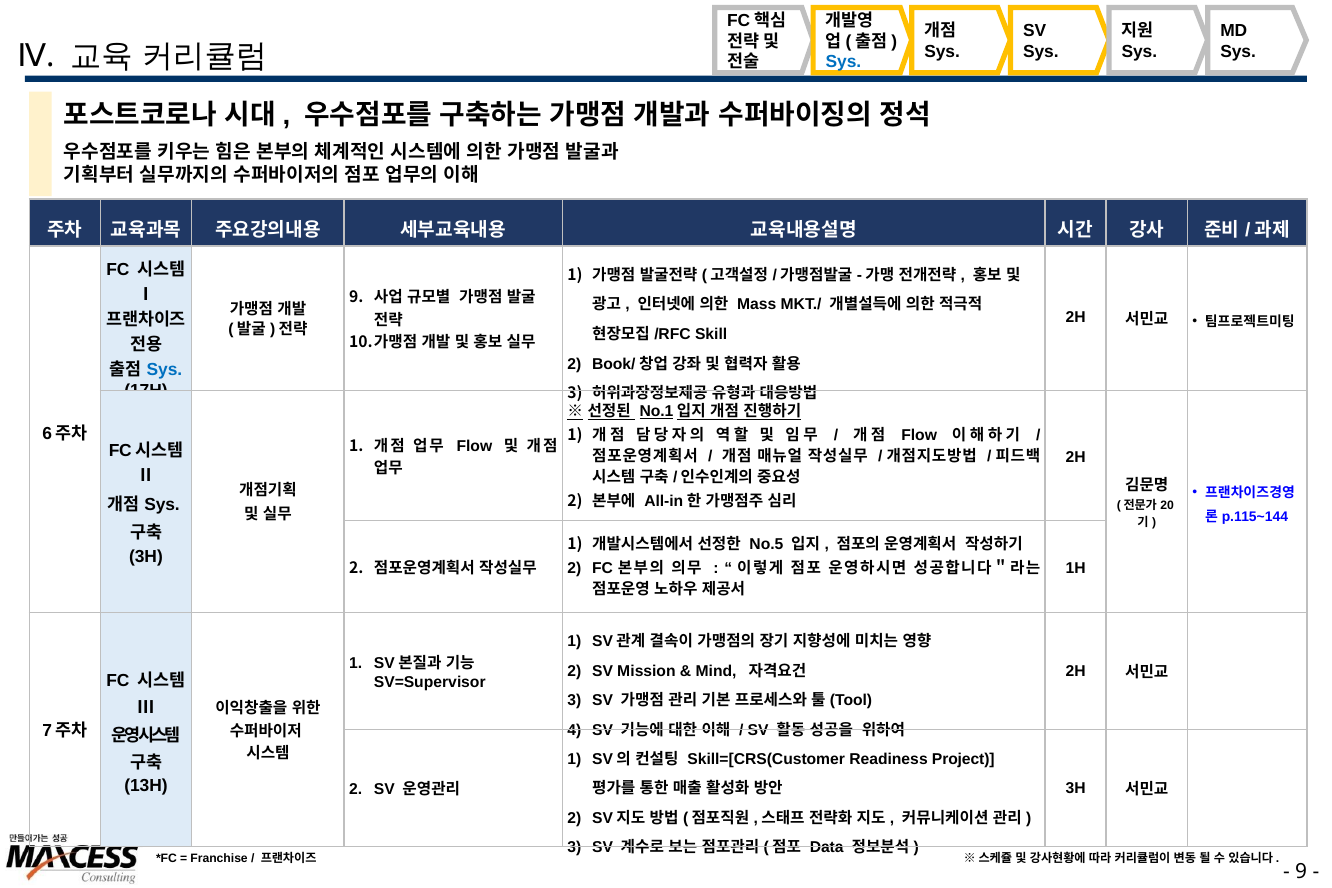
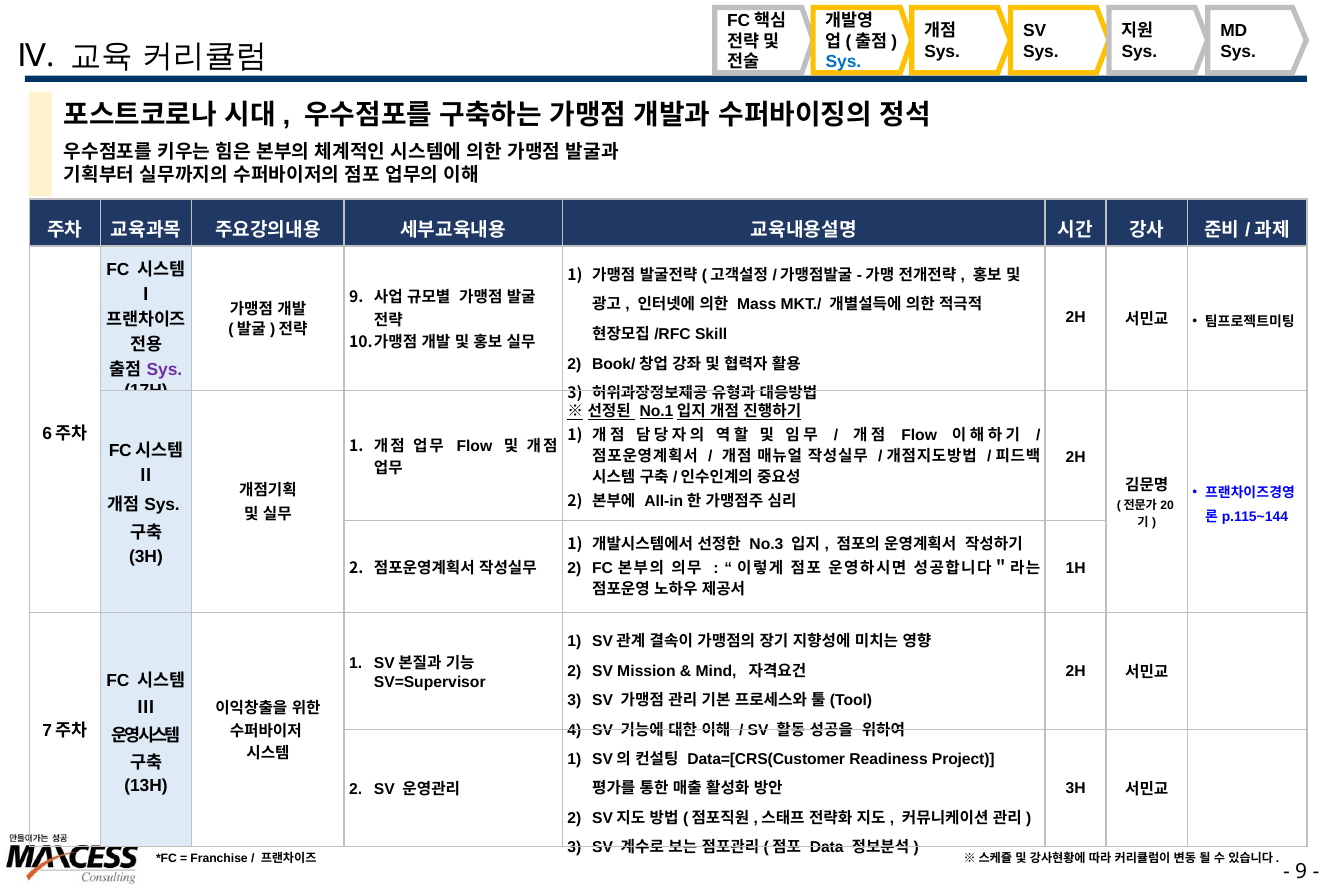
Sys colour: blue -> purple (164, 370)
No.5: No.5 -> No.3 (766, 544)
Skill=[CRS(Customer: Skill=[CRS(Customer -> Data=[CRS(Customer (766, 758)
